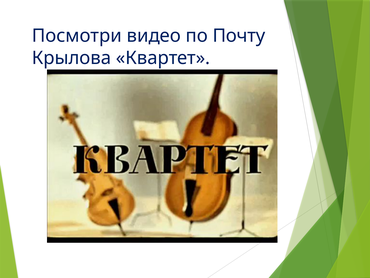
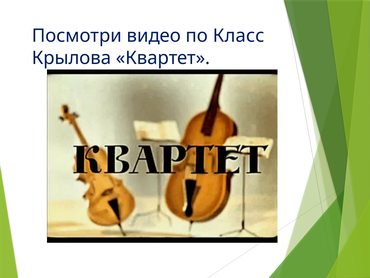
Почту: Почту -> Класс (239, 36)
